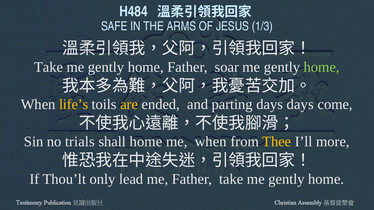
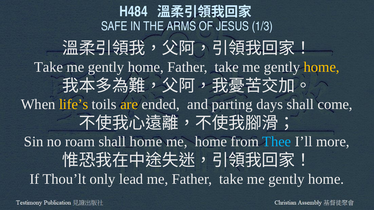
home Father soar: soar -> take (227, 67)
home colour: light green -> yellow (322, 67)
days days: days -> shall (300, 105)
trials: trials -> roam (80, 142)
me when: when -> home (211, 142)
Thee colour: yellow -> light blue (277, 142)
